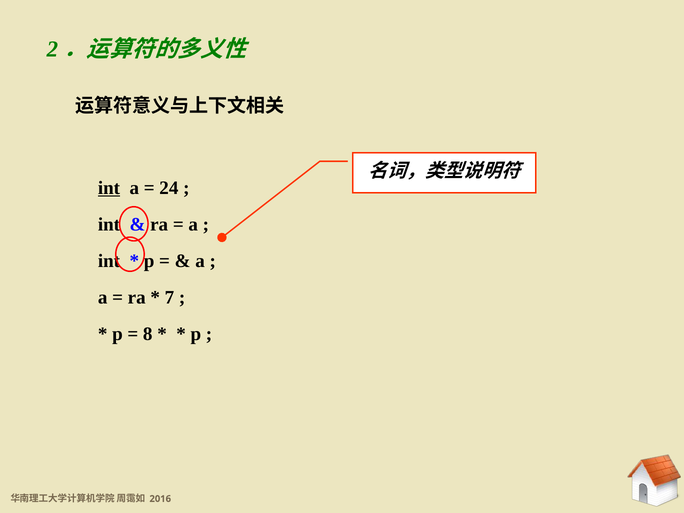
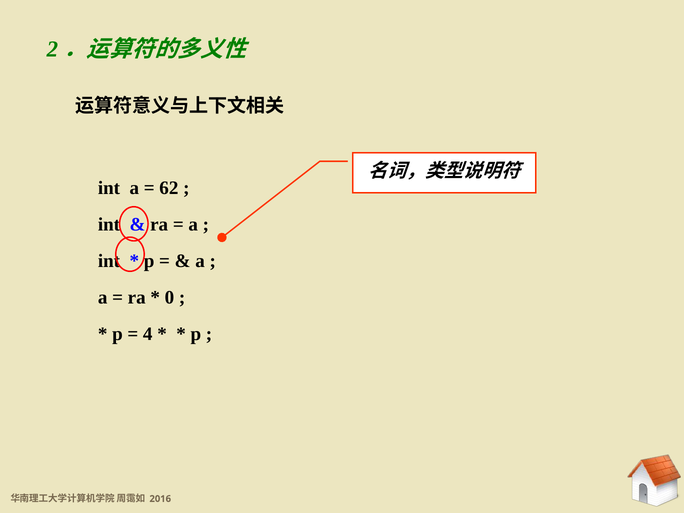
int underline: present -> none (109, 188)
24: 24 -> 62 (169, 188)
7: 7 -> 0 (169, 297)
8: 8 -> 4 (148, 334)
